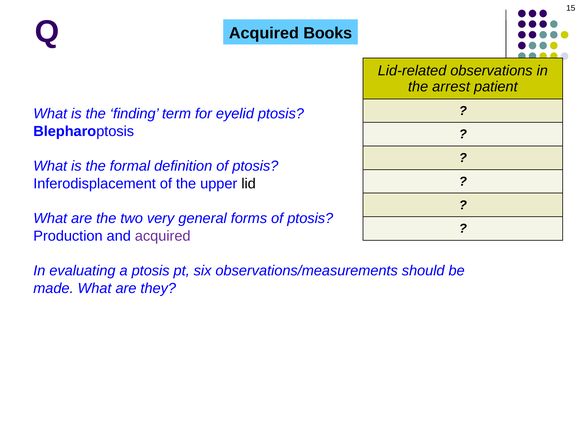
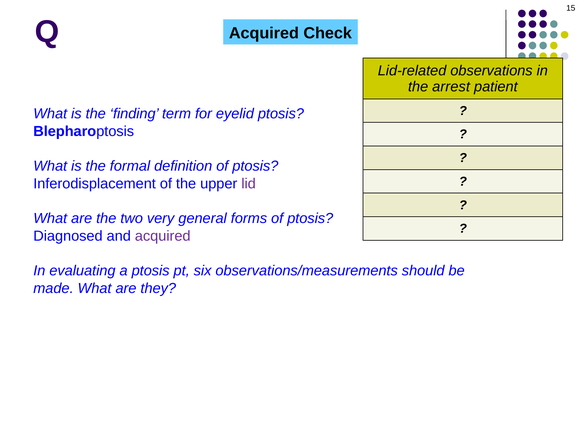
Books: Books -> Check (328, 33)
lid colour: black -> purple (249, 183)
Production: Production -> Diagnosed (68, 236)
